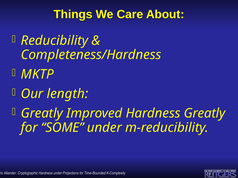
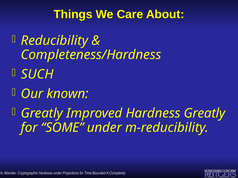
MKTP: MKTP -> SUCH (37, 74)
length: length -> known (68, 94)
